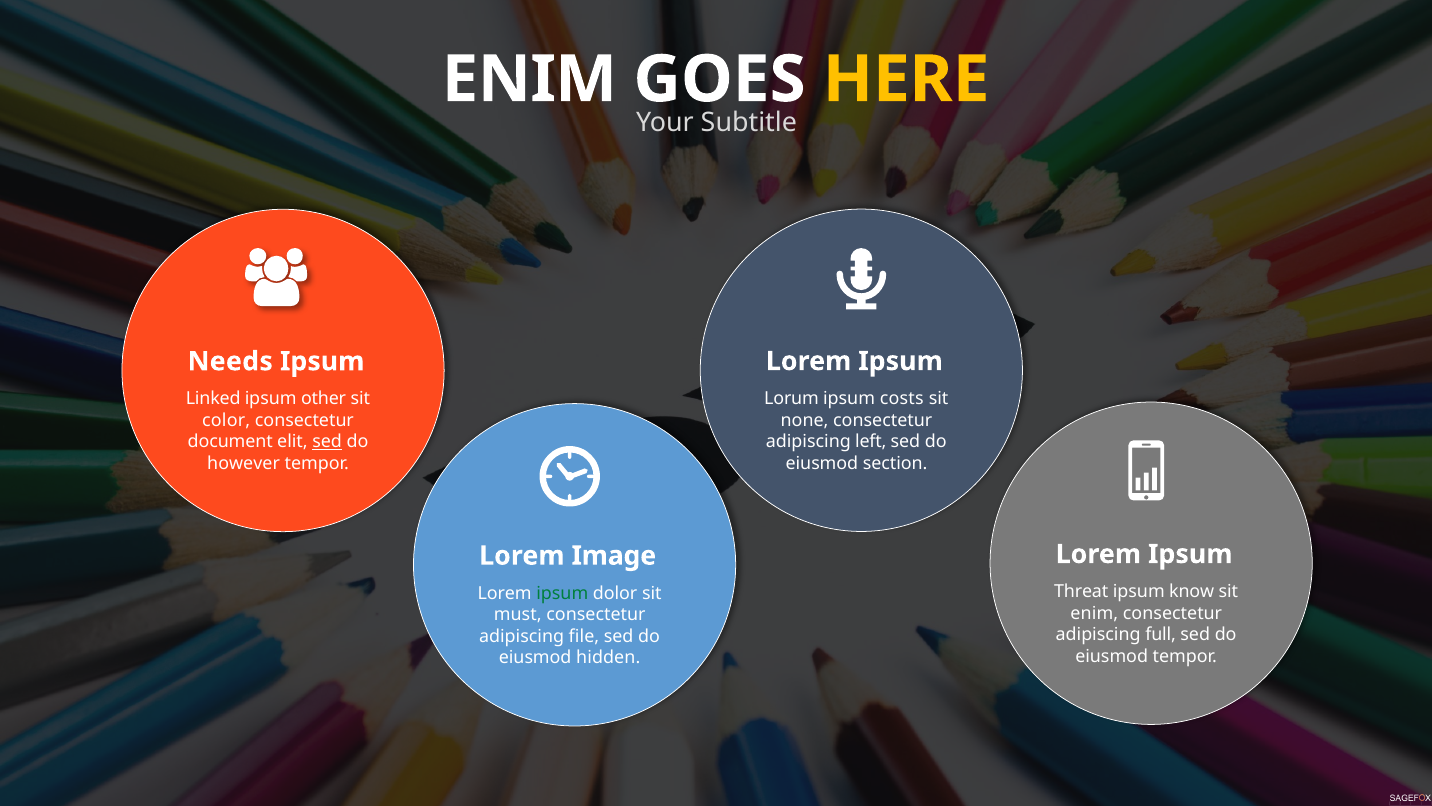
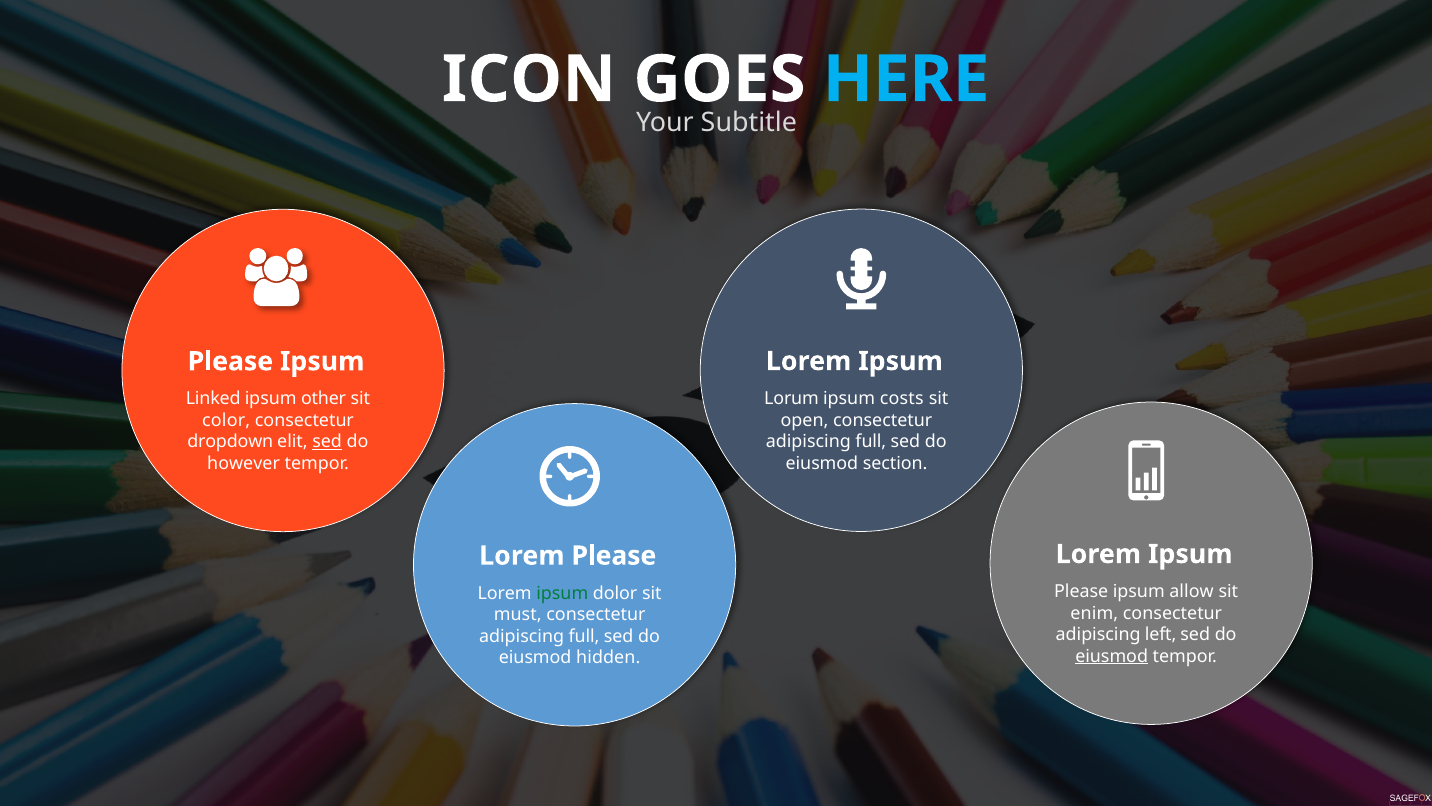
ENIM: ENIM -> ICON (529, 80)
HERE colour: yellow -> light blue (906, 80)
Needs: Needs -> Please (230, 361)
none: none -> open (805, 420)
left: left -> full (871, 441)
document: document -> dropdown (230, 442)
Lorem Image: Image -> Please (614, 555)
Threat: Threat -> Please (1081, 591)
know: know -> allow (1192, 591)
full: full -> left (1161, 634)
file: file -> full (584, 636)
eiusmod underline: none -> present (1112, 656)
